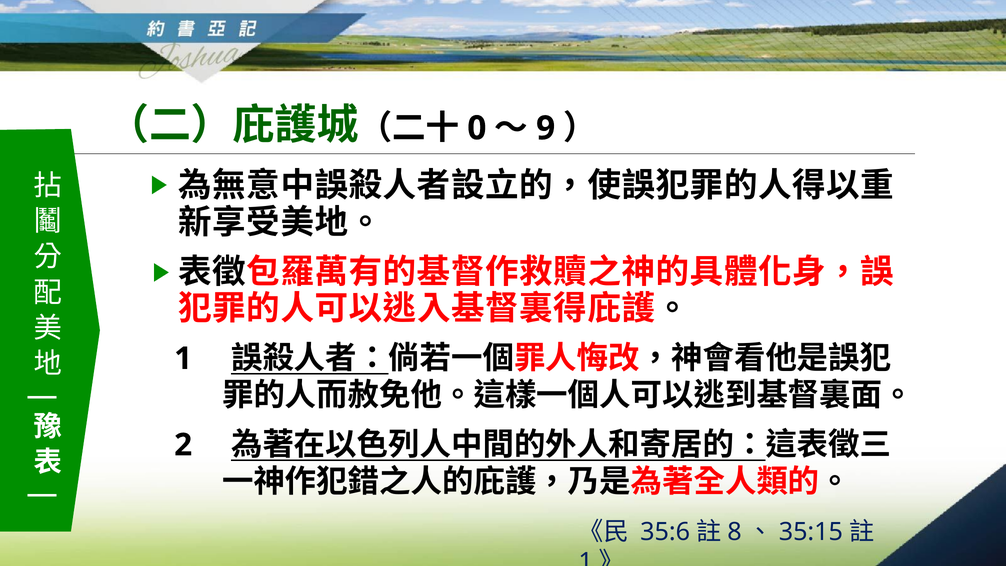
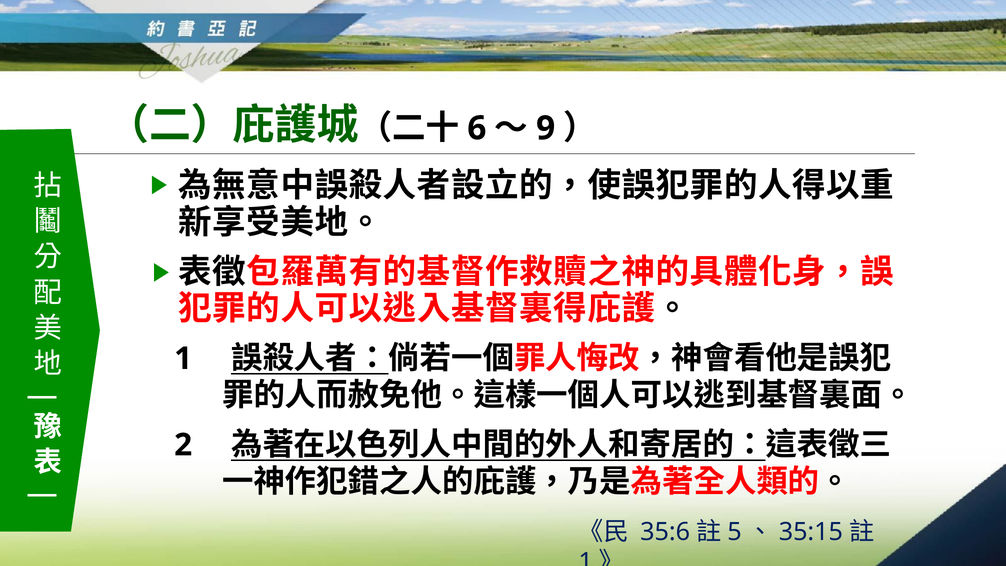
0: 0 -> 6 (477, 128)
8: 8 -> 5 (734, 532)
